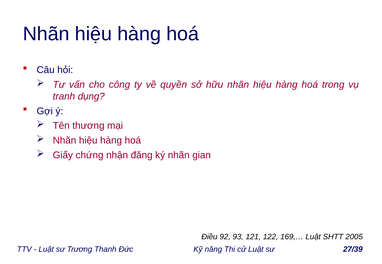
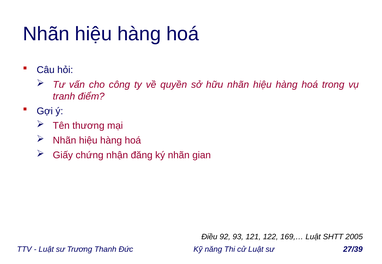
dụng: dụng -> điểm (91, 97)
